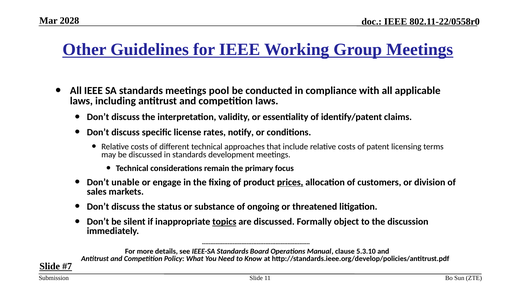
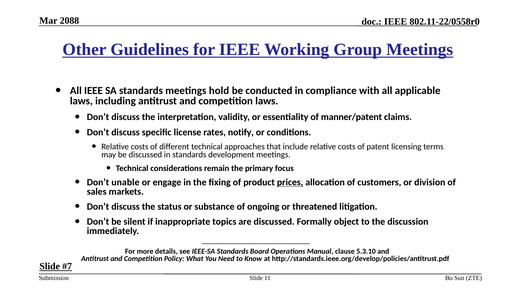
2028: 2028 -> 2088 (69, 21)
pool: pool -> hold (219, 91)
identify/patent: identify/patent -> manner/patent (351, 117)
topics underline: present -> none (224, 222)
